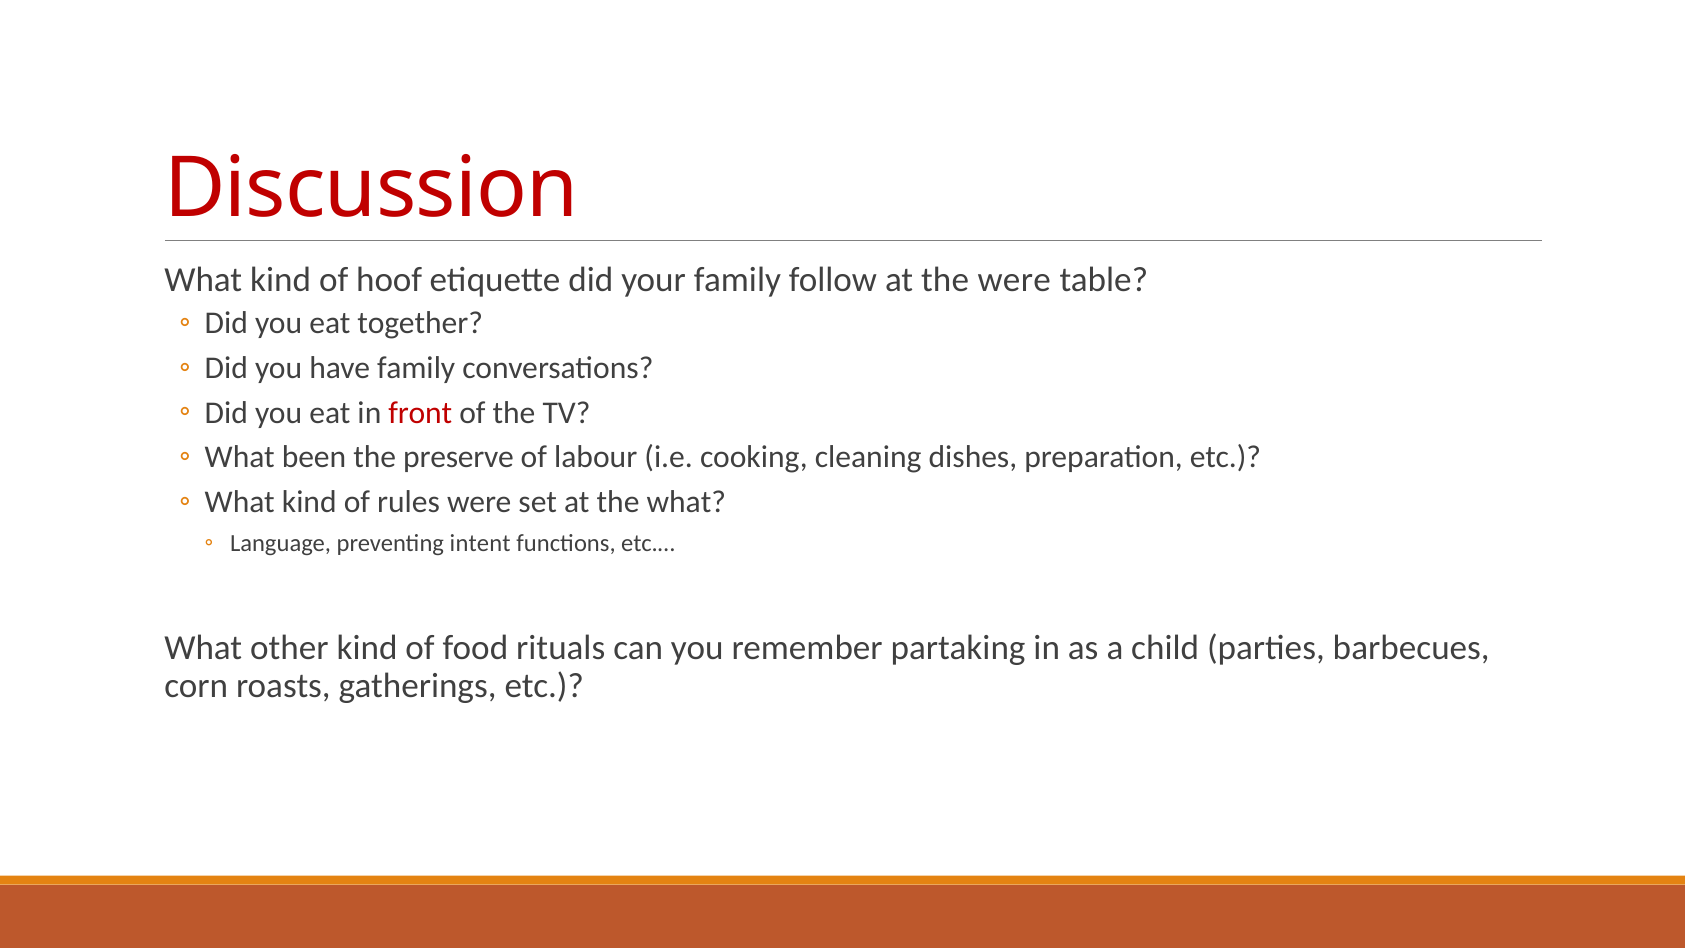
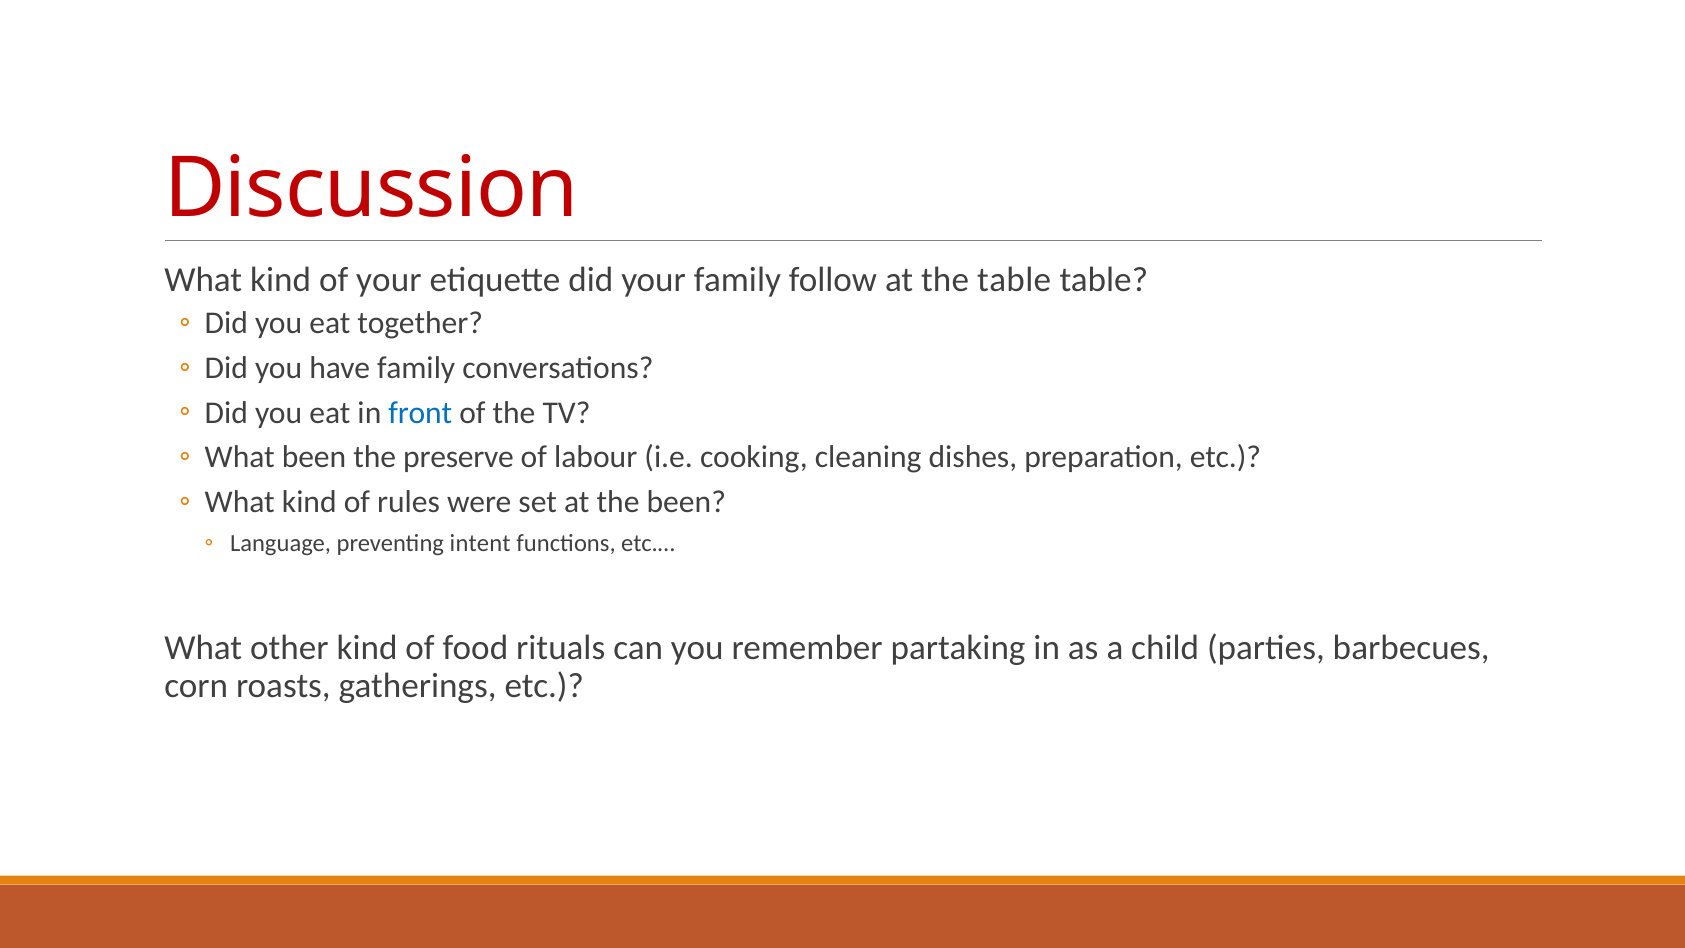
of hoof: hoof -> your (389, 280)
the were: were -> table (1014, 280)
front colour: red -> blue (420, 413)
the what: what -> been (686, 502)
